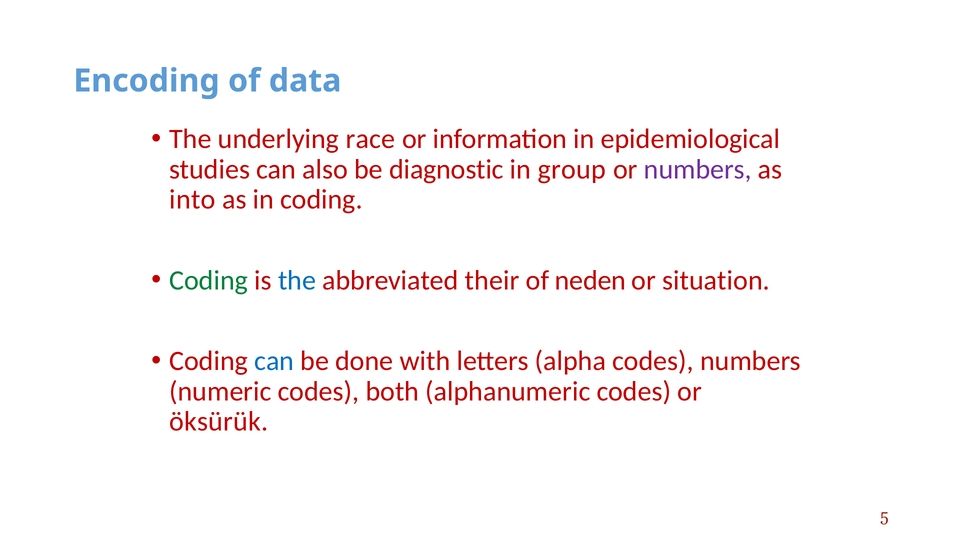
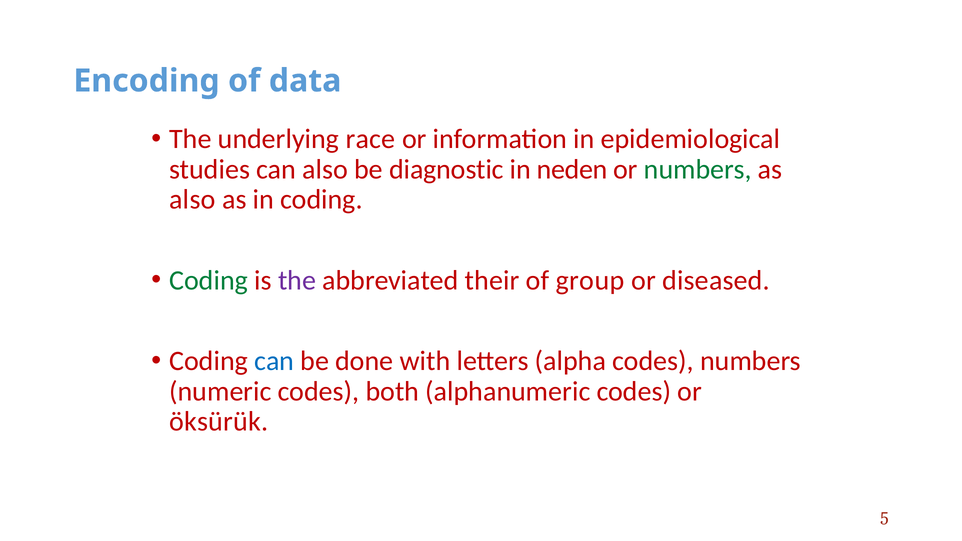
group: group -> neden (572, 169)
numbers colour: purple -> green (698, 169)
into: into -> also (192, 200)
the colour: blue -> purple (297, 280)
neden: neden -> group (590, 280)
situation: situation -> diseased (716, 280)
